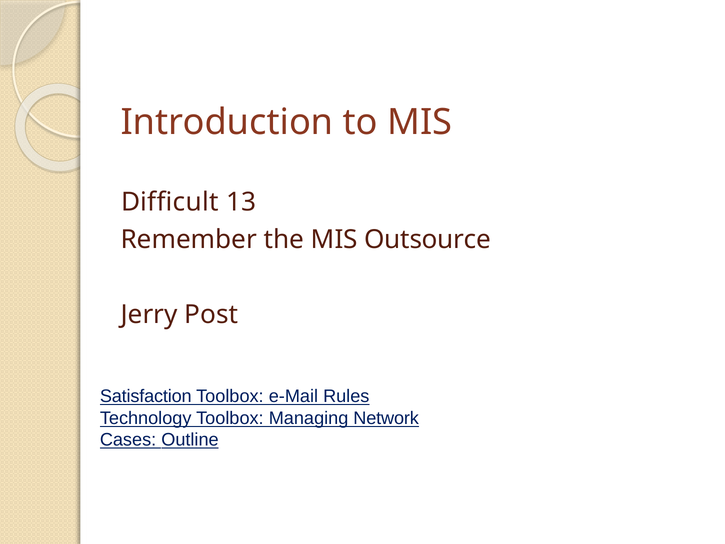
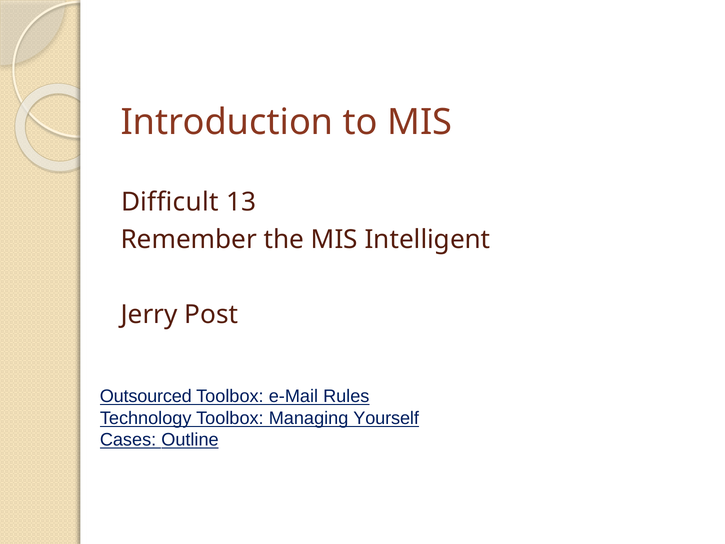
Outsource: Outsource -> Intelligent (428, 239)
Satisfaction: Satisfaction -> Outsourced (146, 396)
Network: Network -> Yourself (386, 418)
